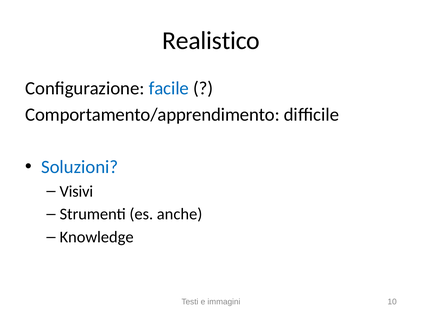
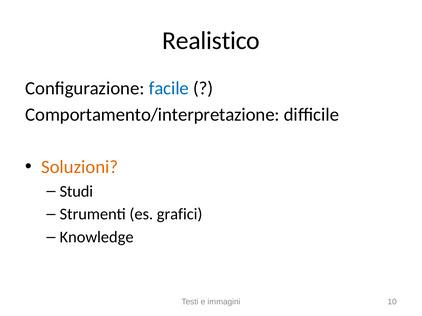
Comportamento/apprendimento: Comportamento/apprendimento -> Comportamento/interpretazione (152, 115)
Soluzioni colour: blue -> orange (80, 167)
Visivi: Visivi -> Studi (76, 192)
anche: anche -> grafici (180, 215)
